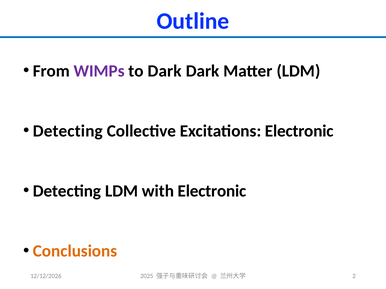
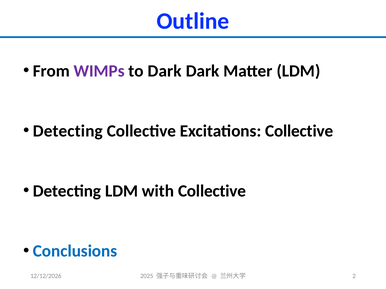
Excitations Electronic: Electronic -> Collective (299, 131)
with Electronic: Electronic -> Collective (212, 191)
Conclusions colour: orange -> blue (75, 251)
